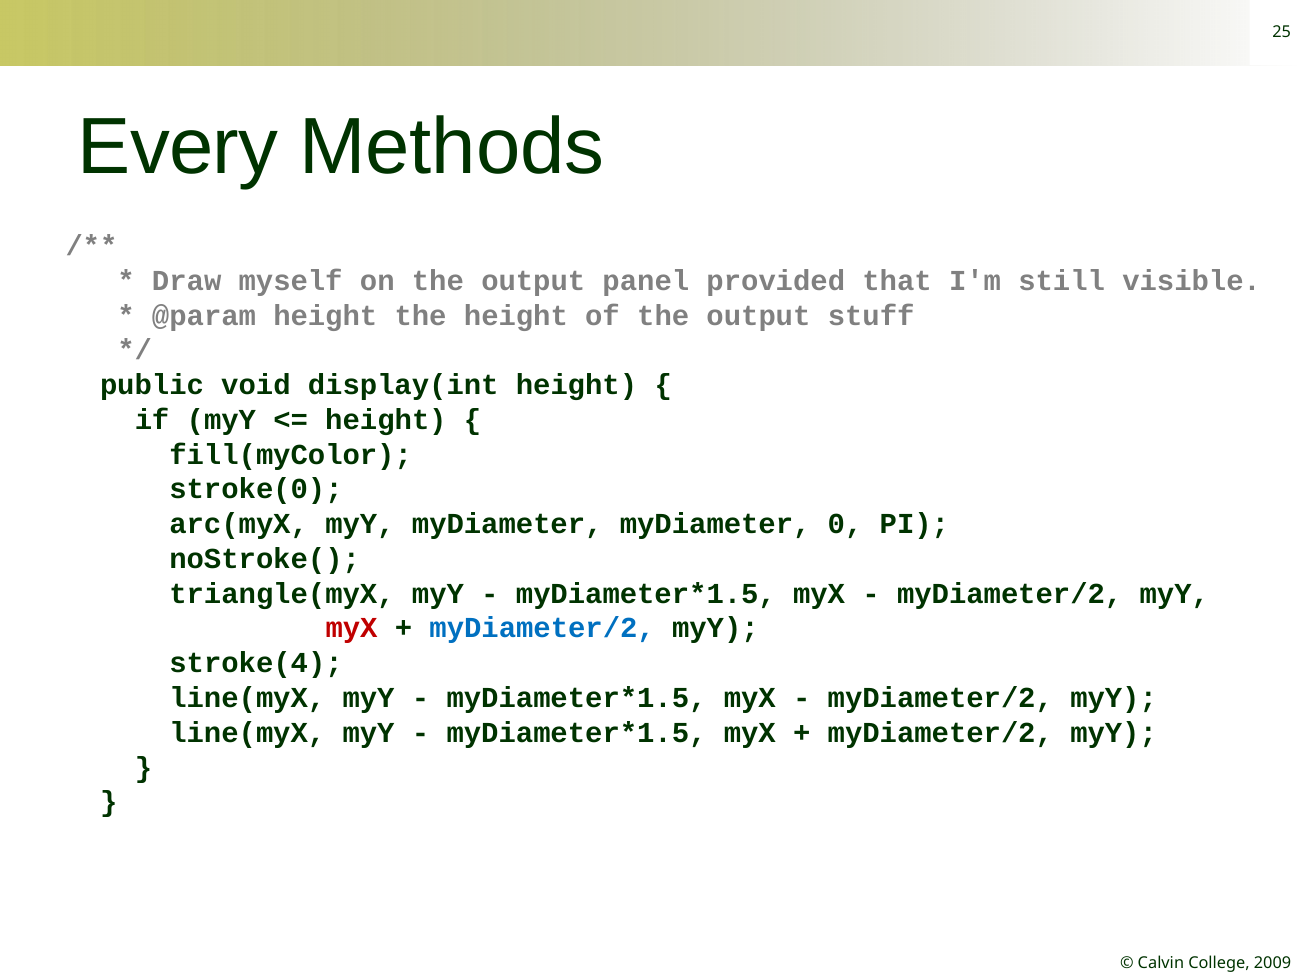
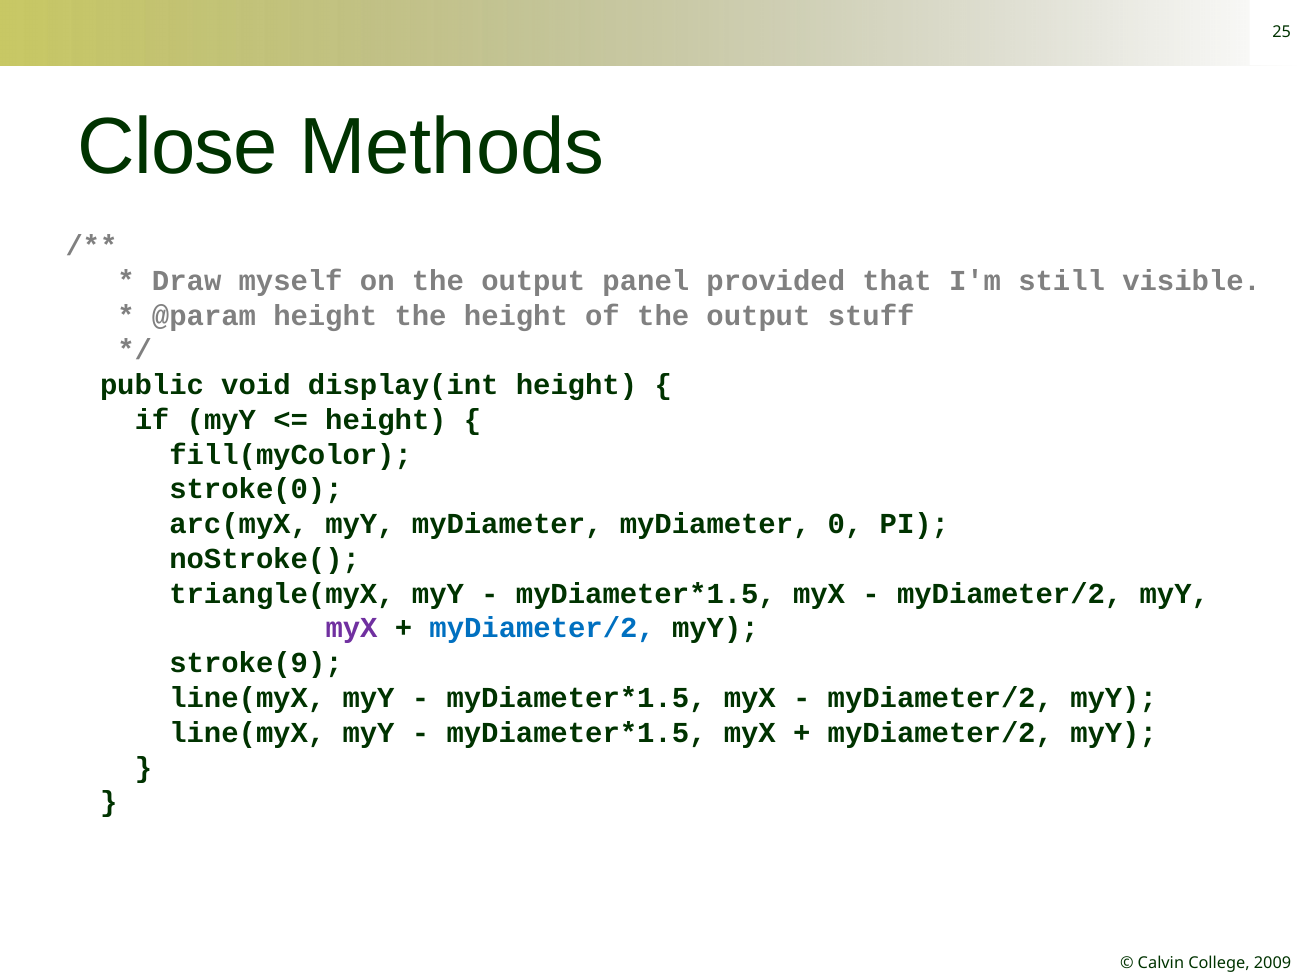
Every: Every -> Close (178, 147)
myX colour: red -> purple (352, 628)
stroke(4: stroke(4 -> stroke(9 (256, 663)
